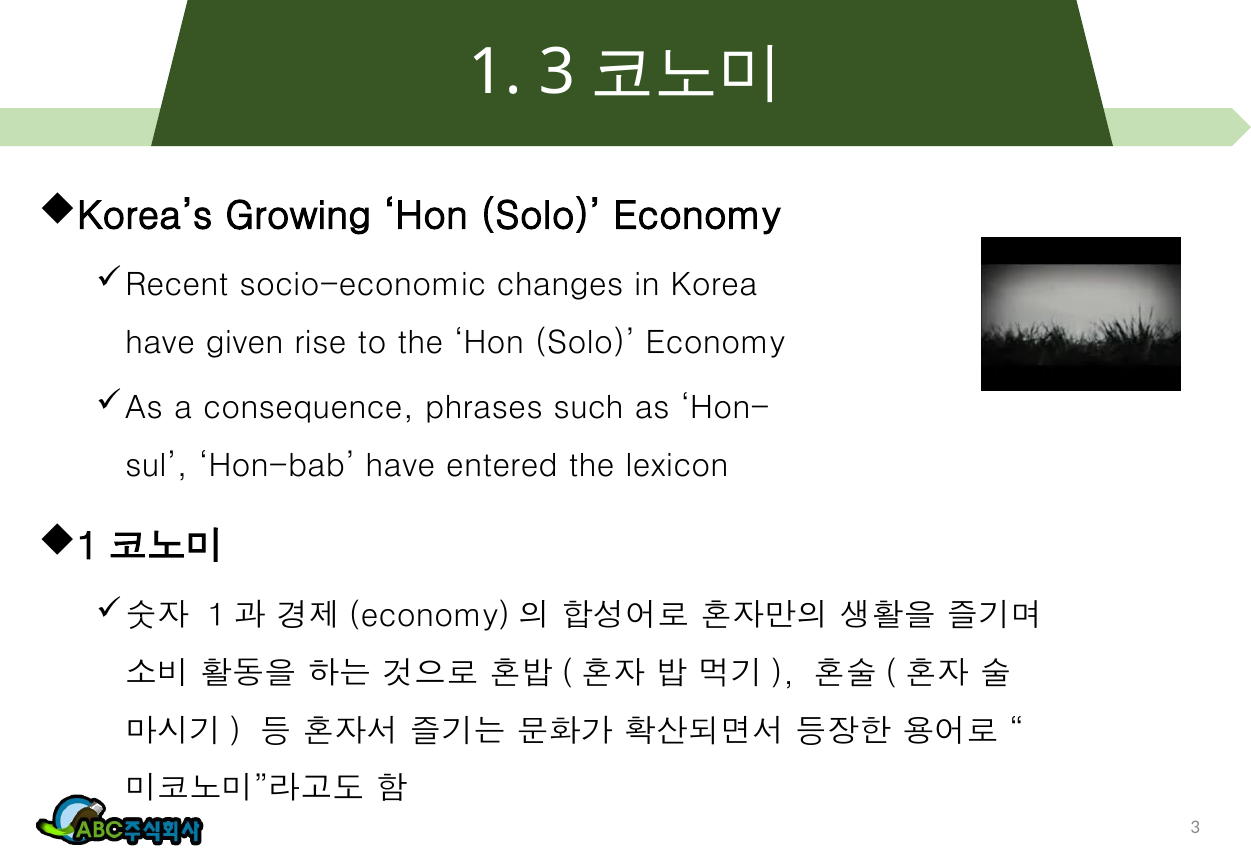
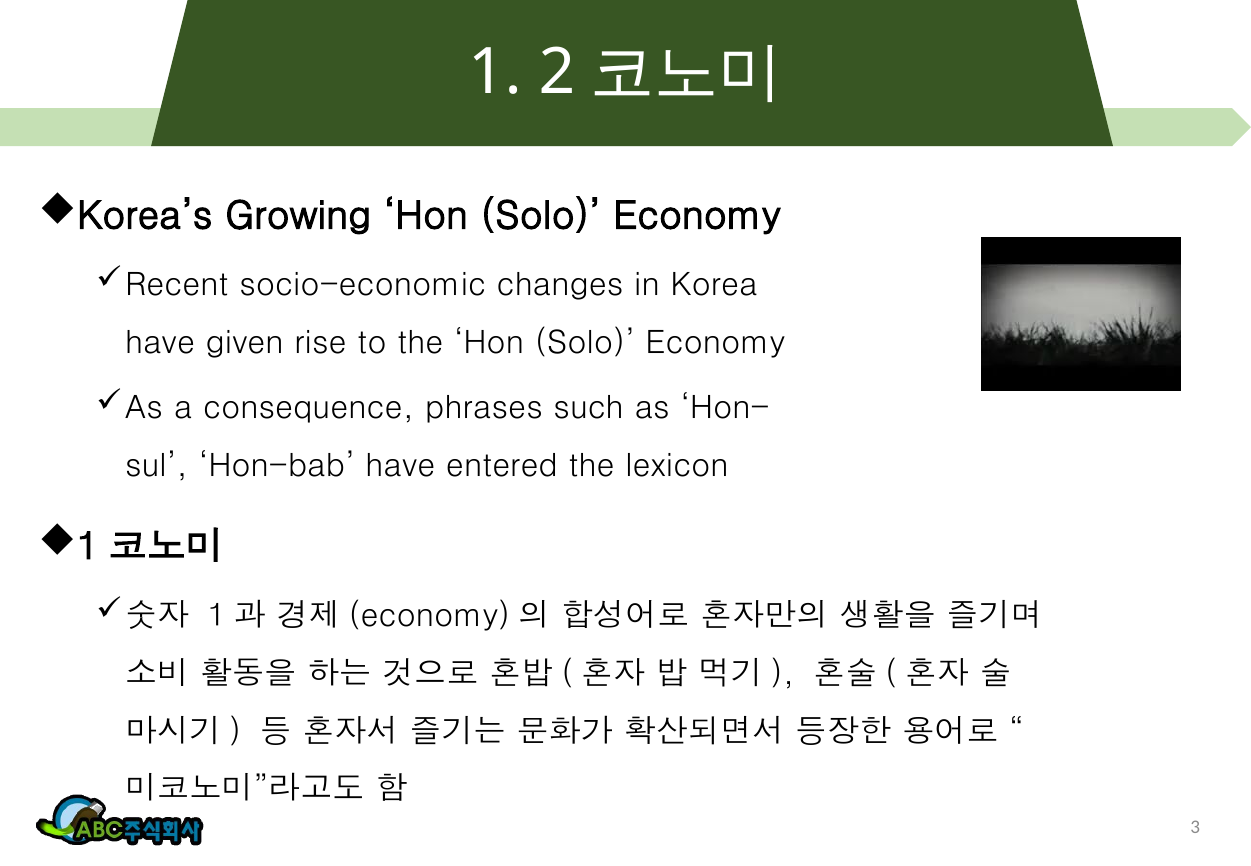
1 3: 3 -> 2 (557, 73)
